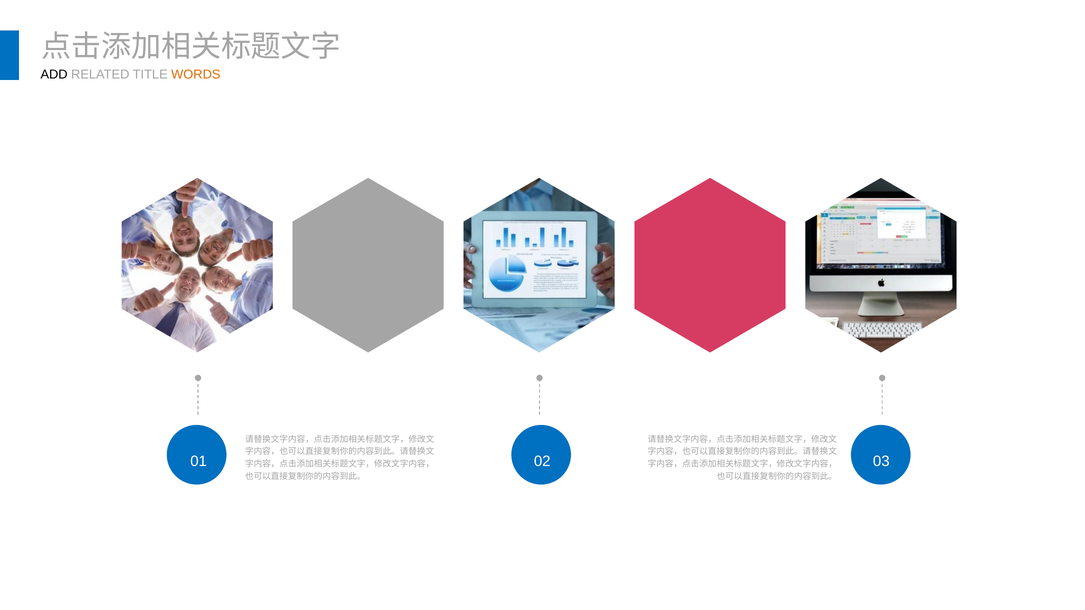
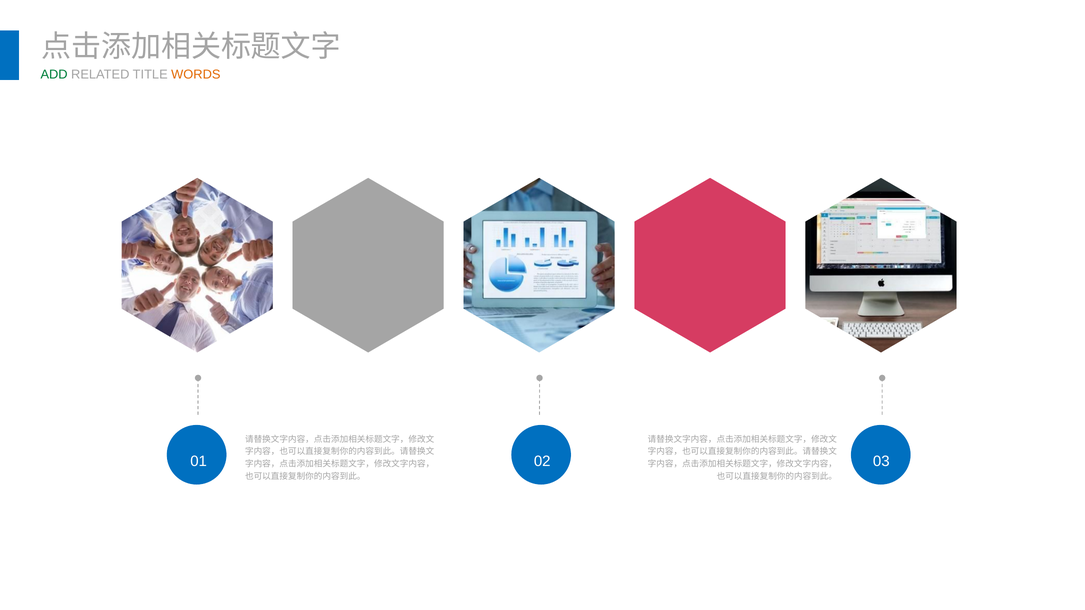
ADD colour: black -> green (54, 74)
